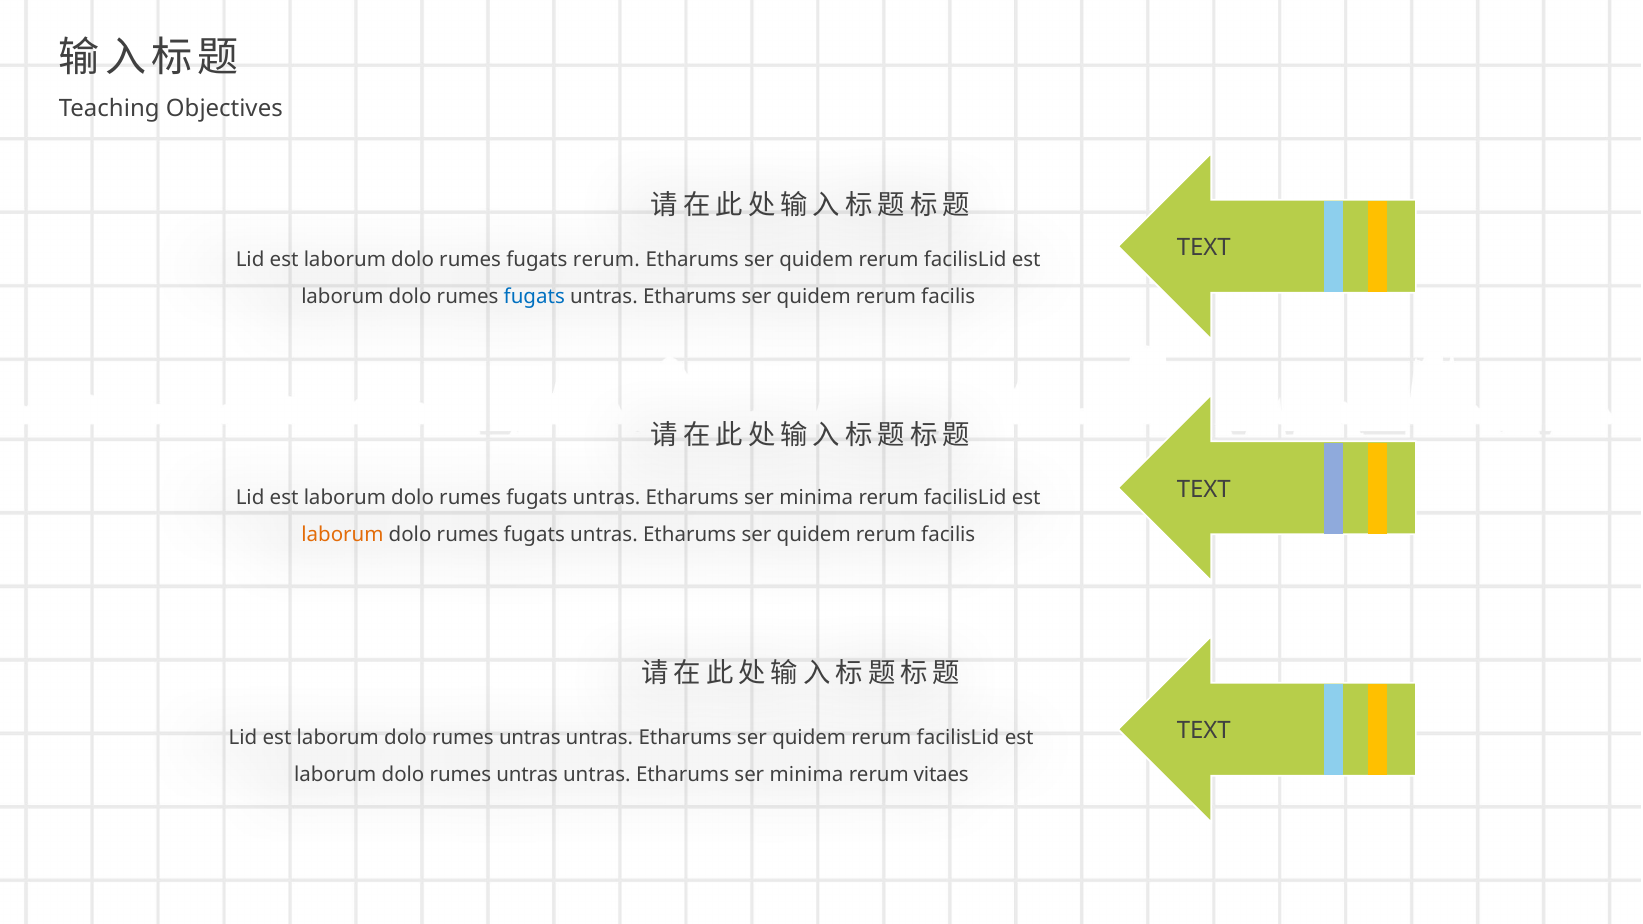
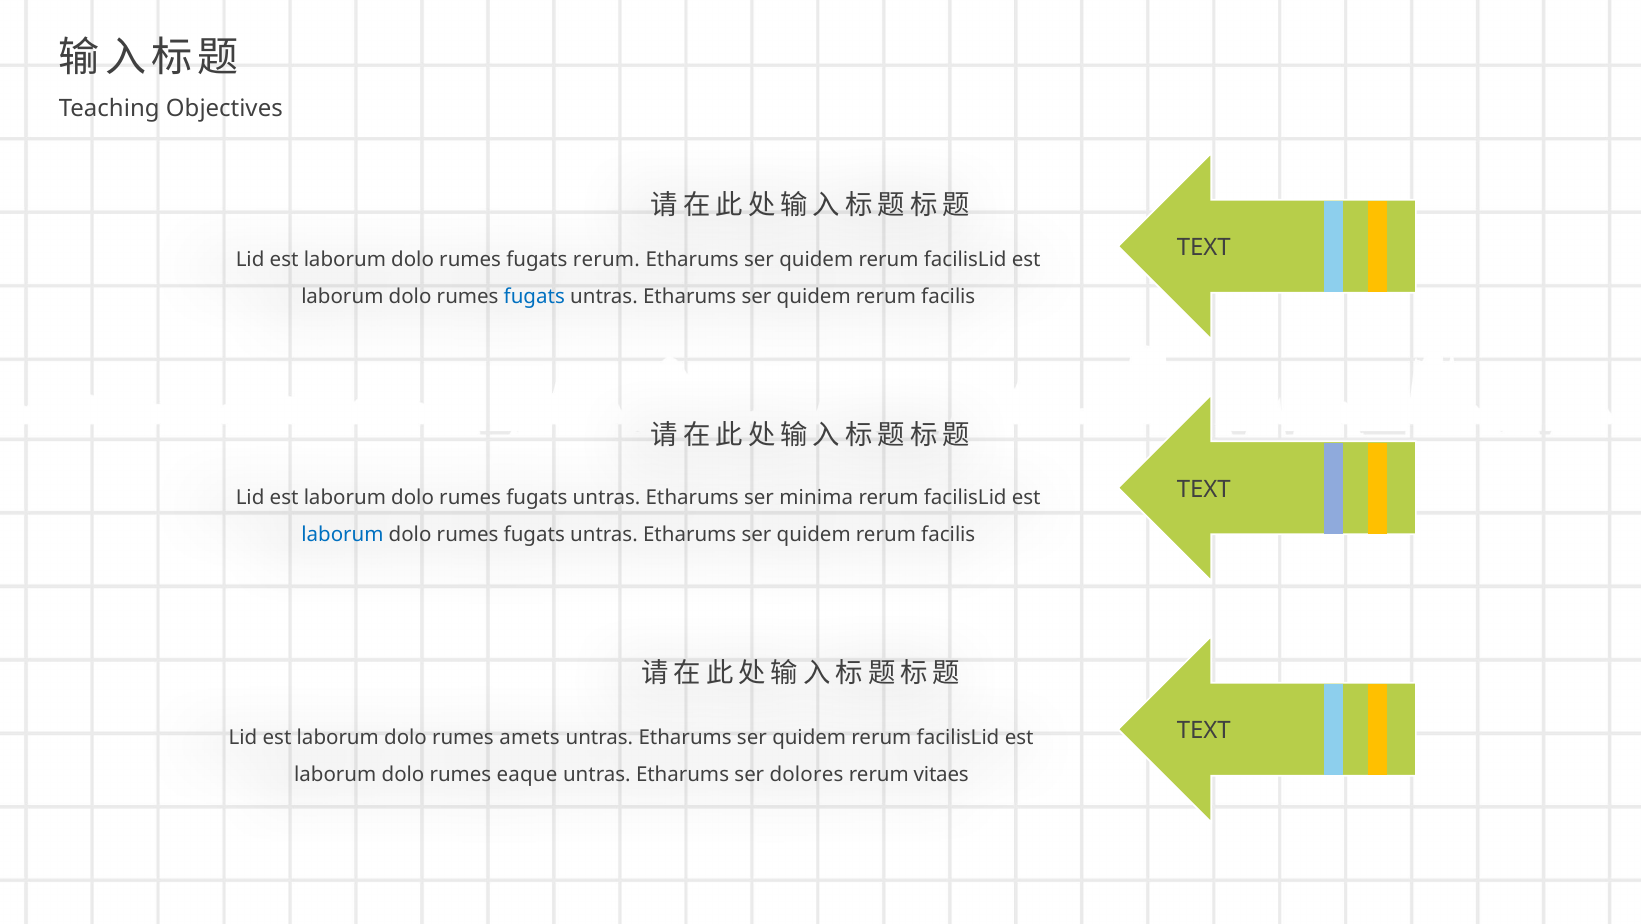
laborum colour: orange -> blue (342, 535)
untras: untras -> amets (530, 738)
untras: untras -> eaque (527, 775)
minima: minima -> dolores (806, 775)
